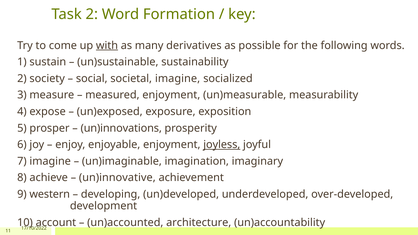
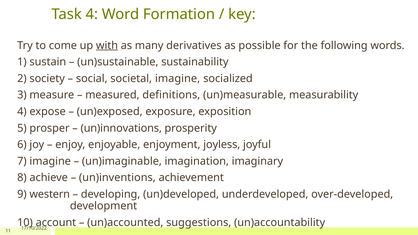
Task 2: 2 -> 4 (92, 14)
measured enjoyment: enjoyment -> definitions (171, 95)
joyless underline: present -> none (222, 145)
un)innovative: un)innovative -> un)inventions (117, 178)
architecture: architecture -> suggestions (199, 223)
